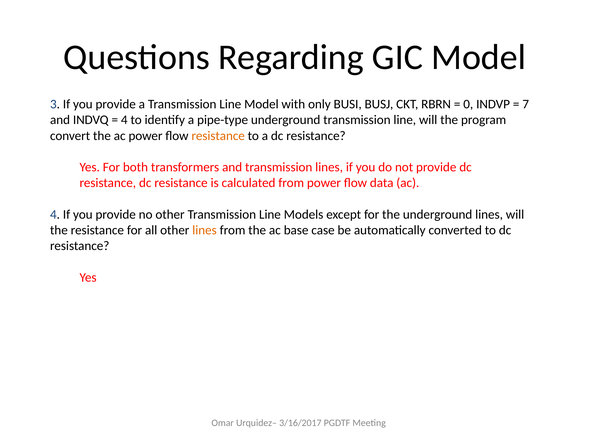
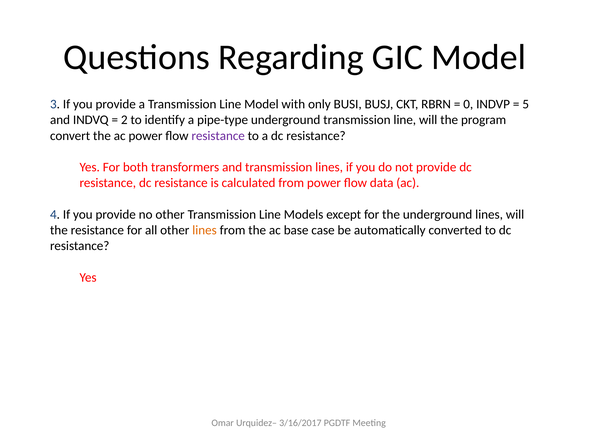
7: 7 -> 5 (526, 104)
4: 4 -> 2 (124, 120)
resistance colour: orange -> purple (218, 136)
